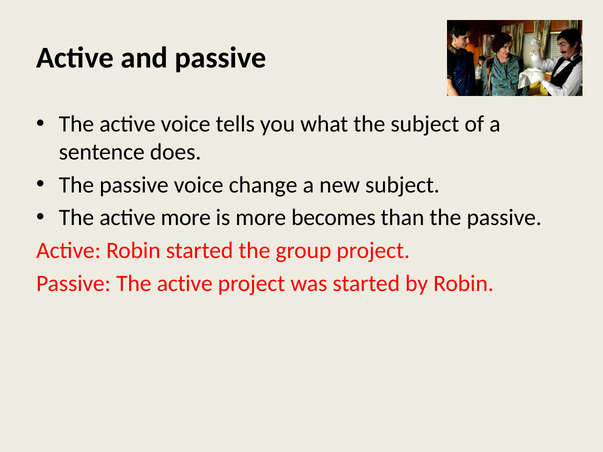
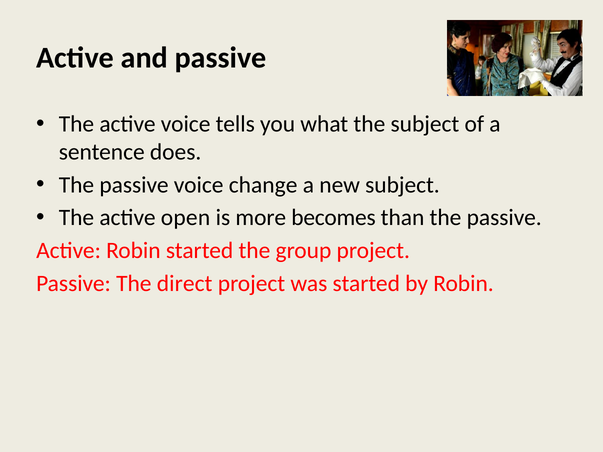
active more: more -> open (186, 218)
Passive The active: active -> direct (185, 283)
